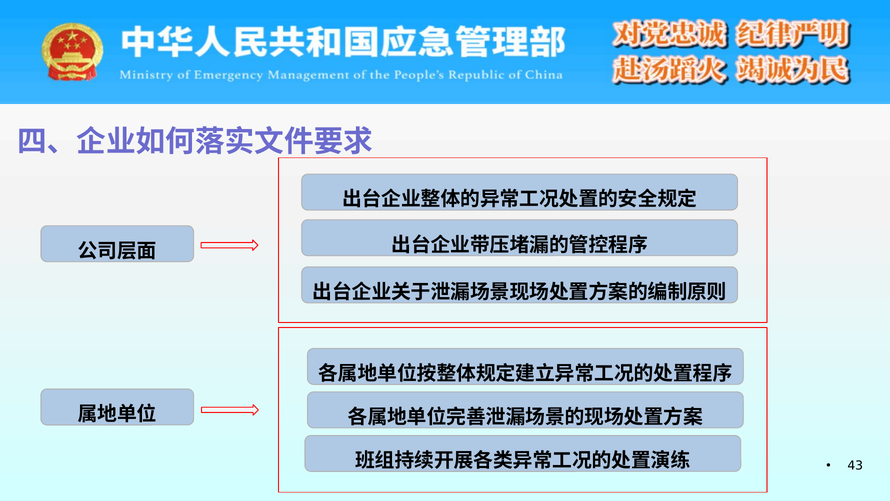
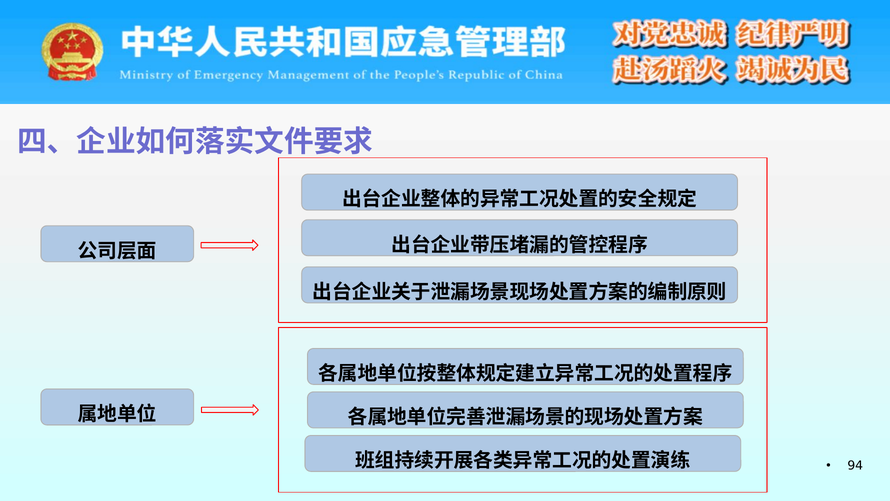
43: 43 -> 94 (855, 465)
